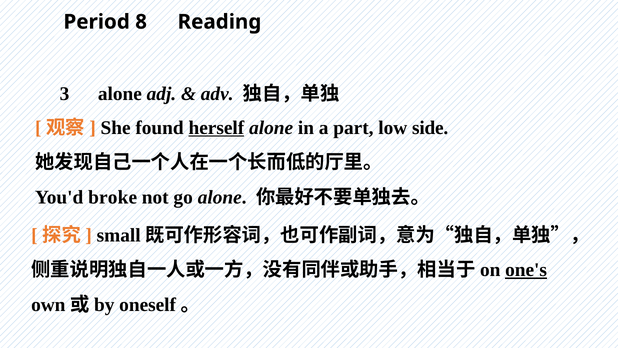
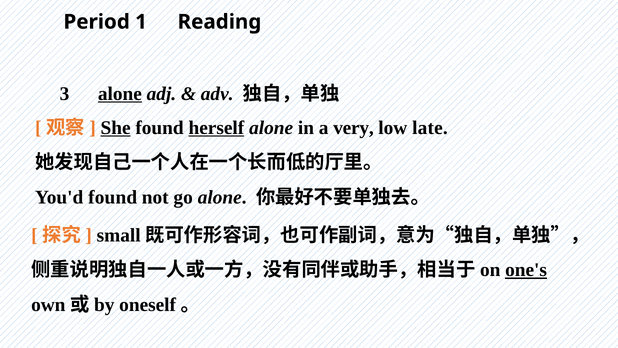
8: 8 -> 1 (141, 22)
alone underline: none -> present (120, 94)
She underline: none -> present (116, 128)
part: part -> very (354, 128)
side: side -> late (430, 128)
You'd broke: broke -> found (113, 197)
